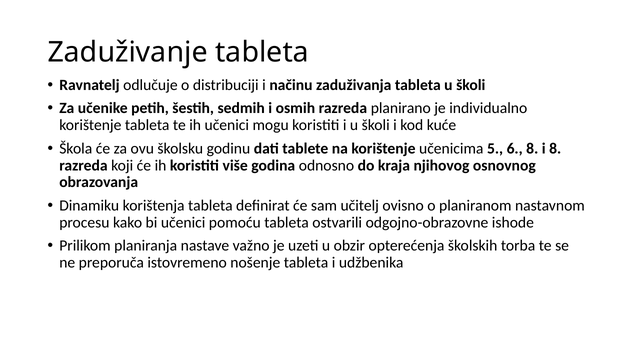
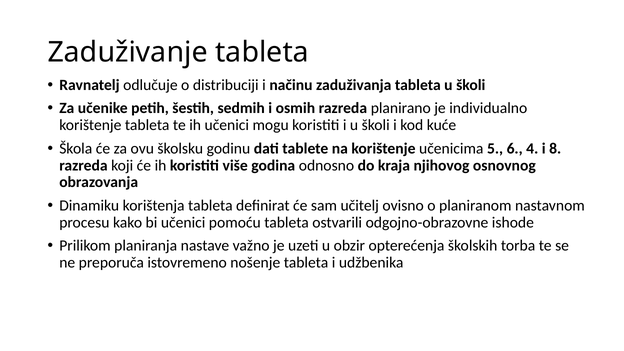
6 8: 8 -> 4 (532, 149)
